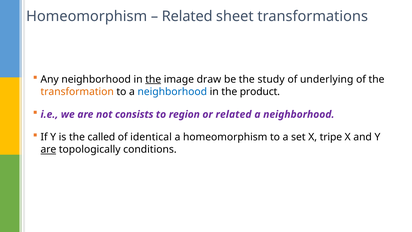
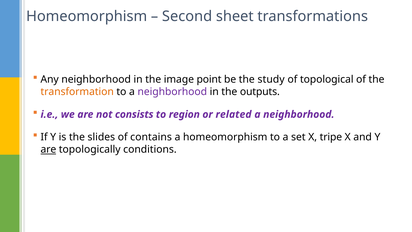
Related: Related -> Second (187, 16)
the underline: present -> none (153, 79)
draw: draw -> point (209, 79)
underlying: underlying -> topological (327, 79)
neighborhood colour: blue -> purple (172, 92)
product: product -> outputs (260, 92)
called: called -> slides (101, 137)
identical: identical -> contains (151, 137)
